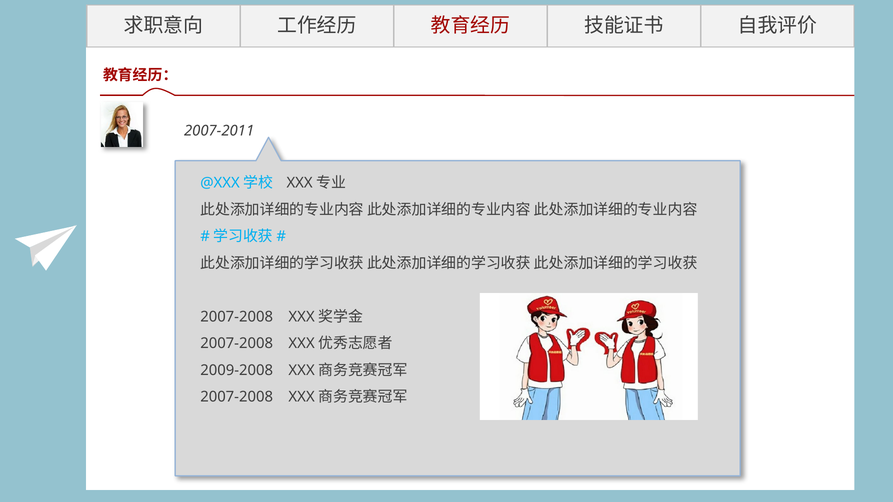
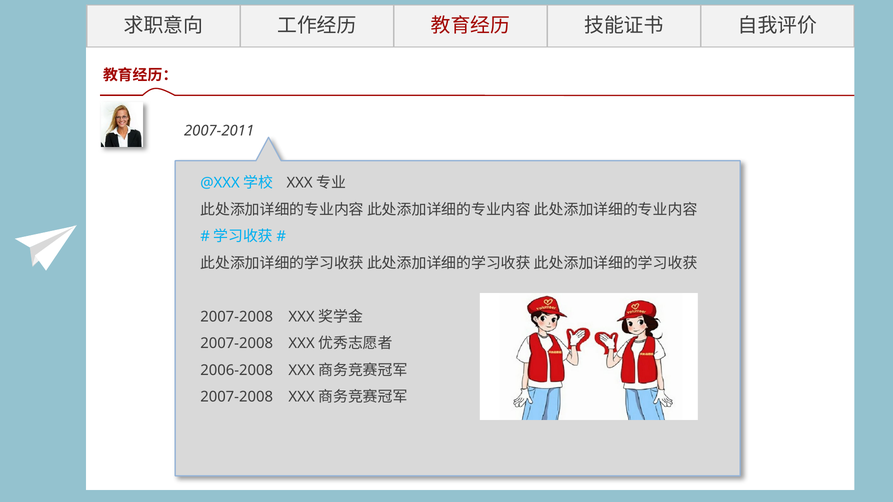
2009-2008: 2009-2008 -> 2006-2008 (237, 371)
